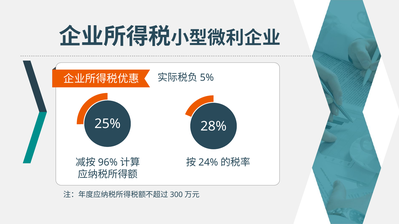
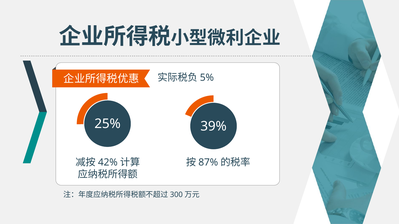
28%: 28% -> 39% (214, 126)
24%: 24% -> 87% (208, 163)
96%: 96% -> 42% (108, 163)
